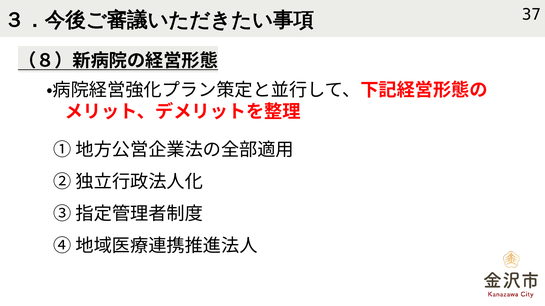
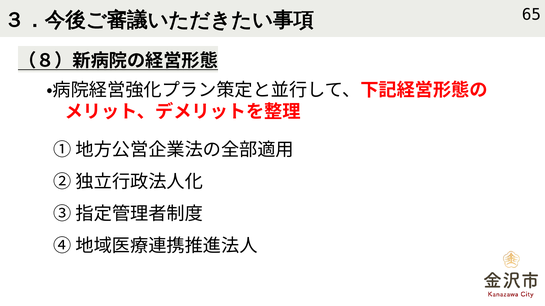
37: 37 -> 65 (531, 14)
